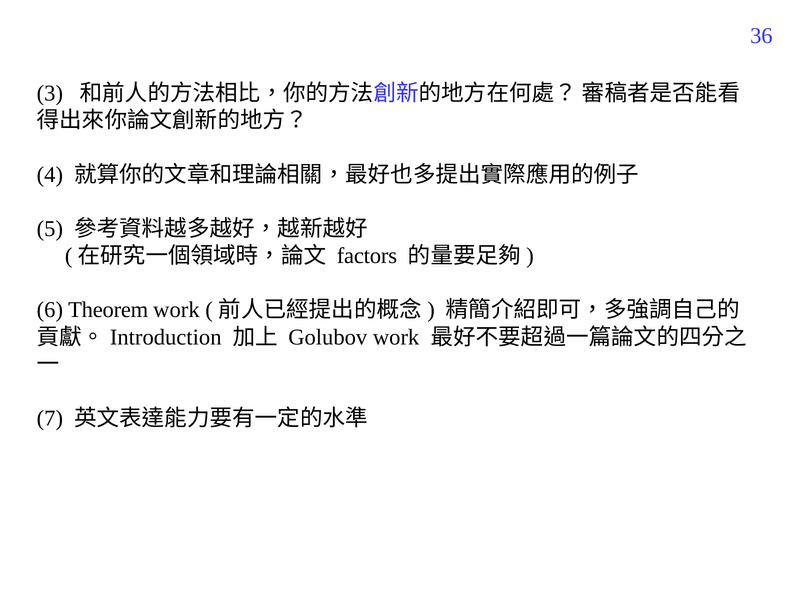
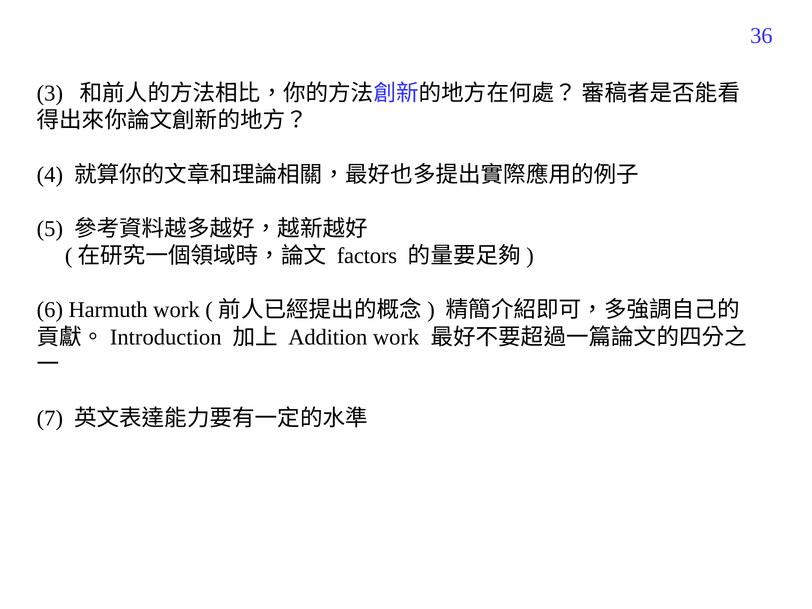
Theorem: Theorem -> Harmuth (108, 310)
Golubov: Golubov -> Addition (328, 337)
